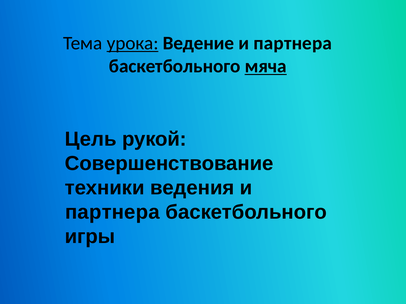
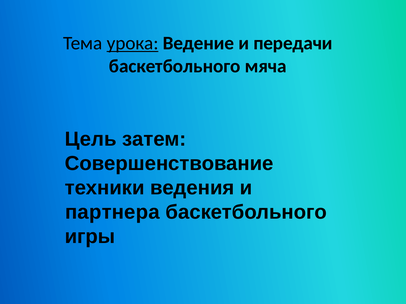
Ведение и партнера: партнера -> передачи (293, 43)
мяча underline: present -> none (266, 66)
рукой: рукой -> затем (154, 139)
